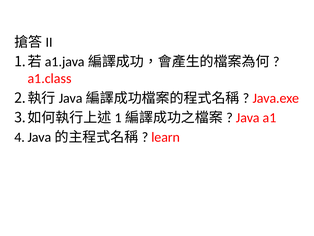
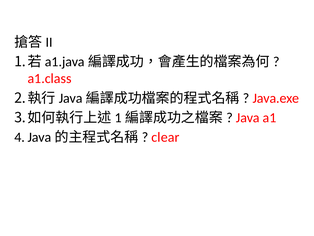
learn: learn -> clear (165, 137)
